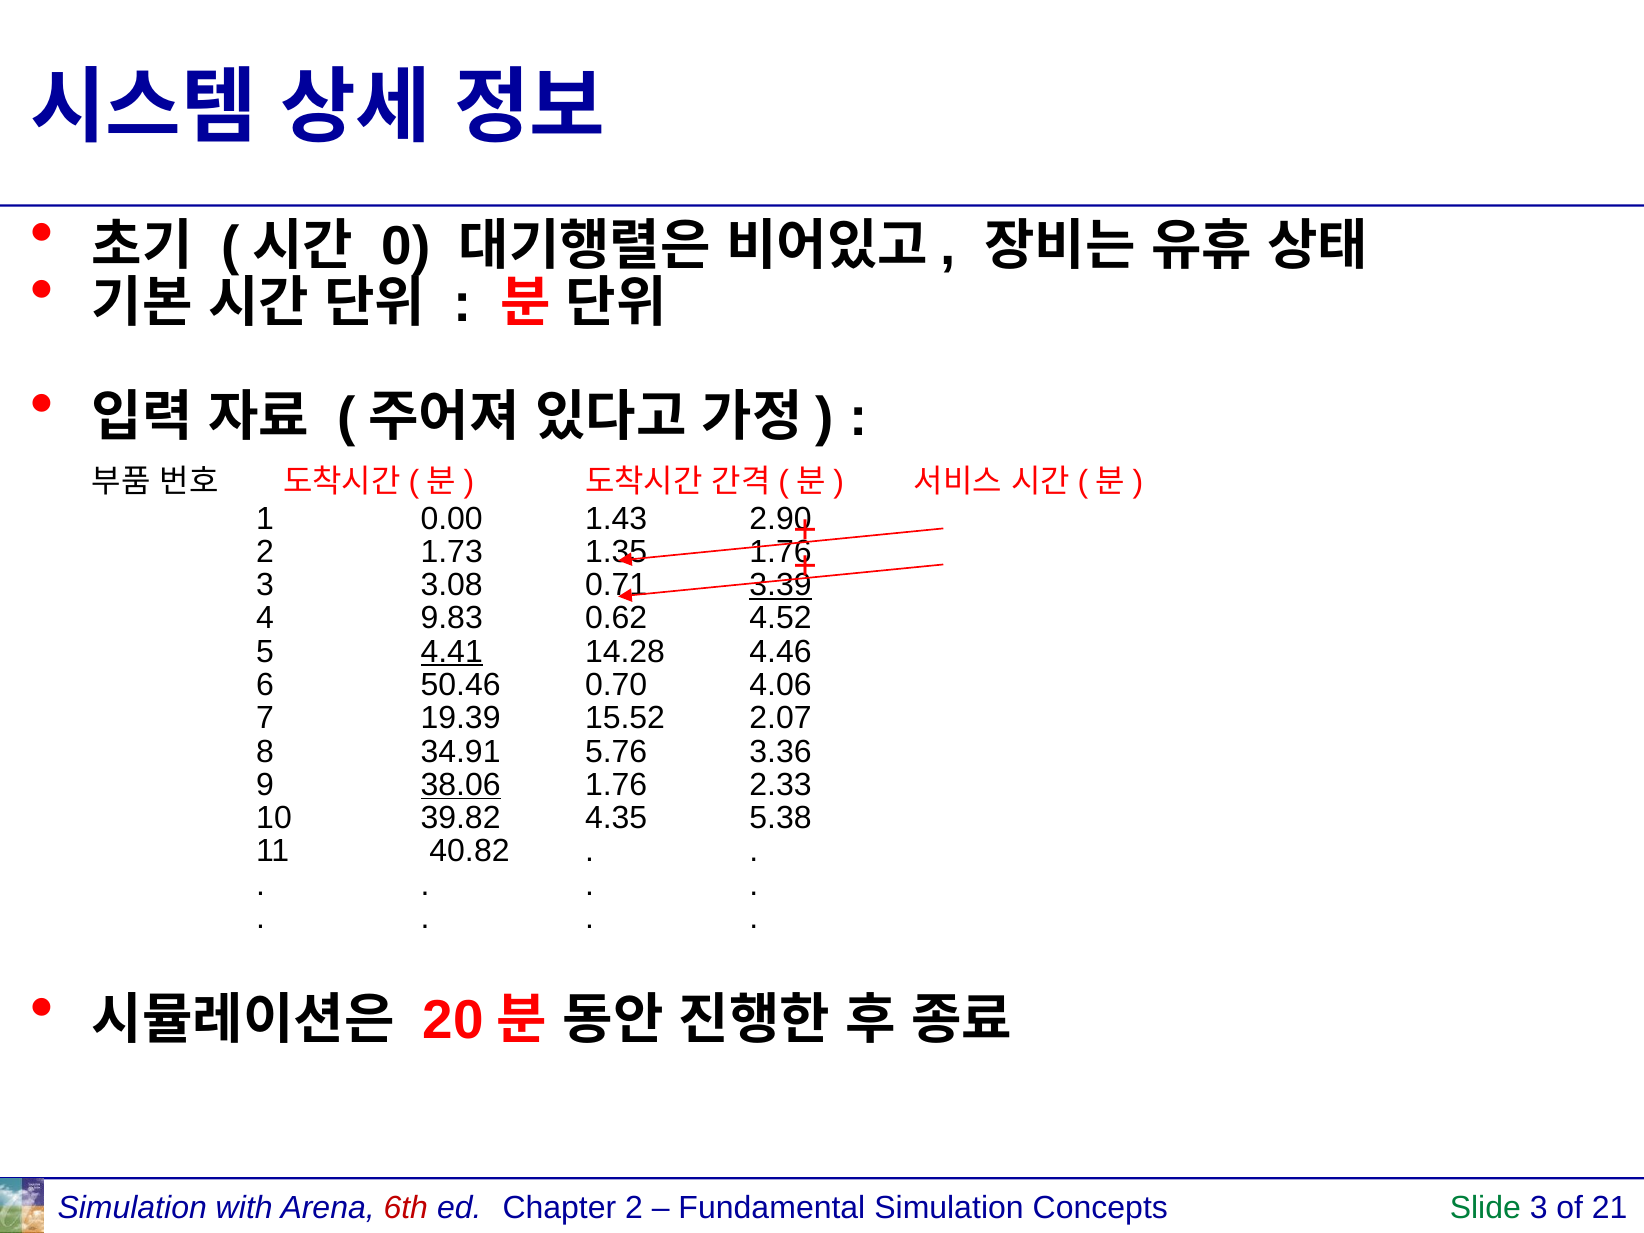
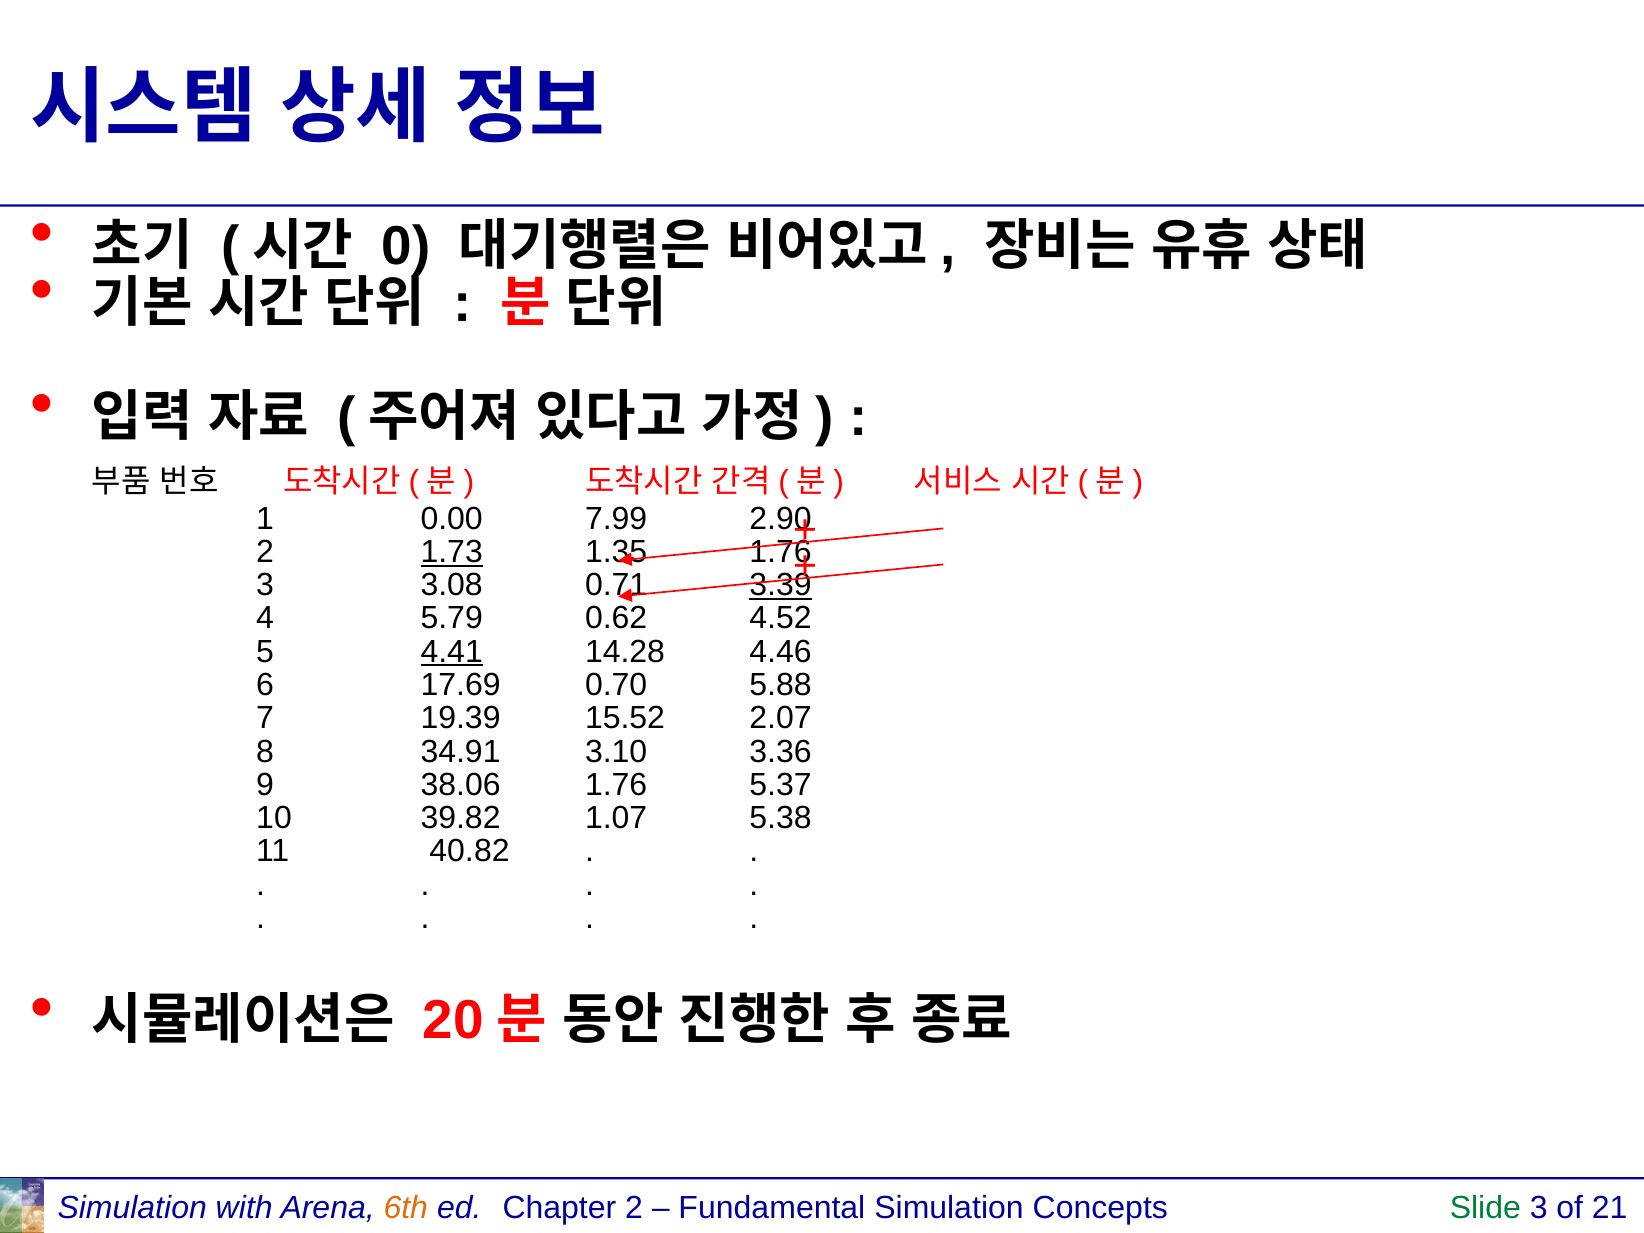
1.43: 1.43 -> 7.99 (616, 519)
1.73 underline: none -> present (452, 552)
9.83: 9.83 -> 5.79 (452, 618)
50.46: 50.46 -> 17.69 (461, 685)
4.06: 4.06 -> 5.88 (781, 685)
5.76: 5.76 -> 3.10 (616, 752)
38.06 underline: present -> none (461, 785)
2.33: 2.33 -> 5.37 (781, 785)
4.35: 4.35 -> 1.07 (616, 818)
6th colour: red -> orange (406, 1208)
